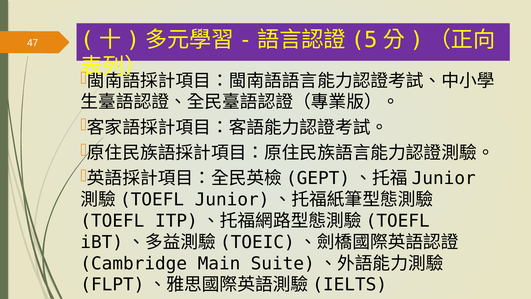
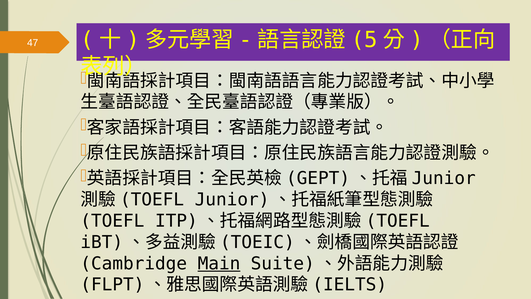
Main underline: none -> present (219, 263)
